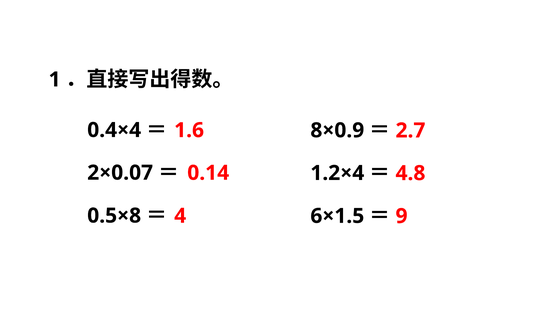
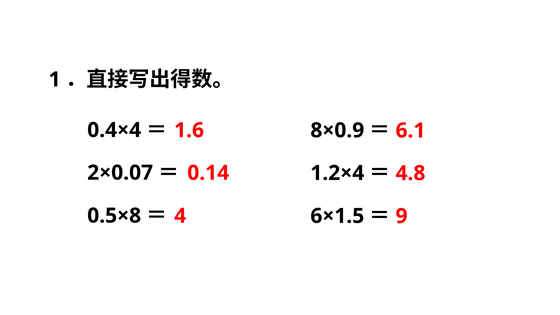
2.7: 2.7 -> 6.1 (410, 131)
